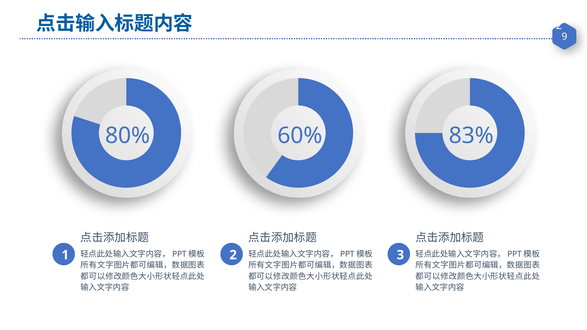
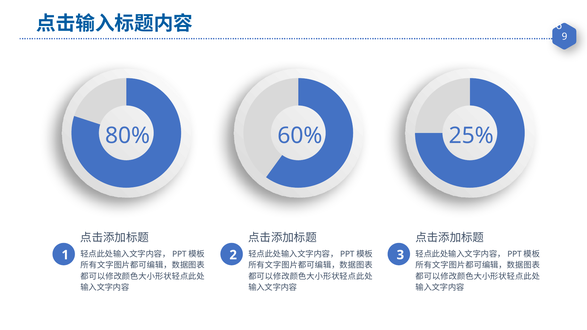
2: 2 -> 6 (559, 25)
83%: 83% -> 25% (471, 136)
